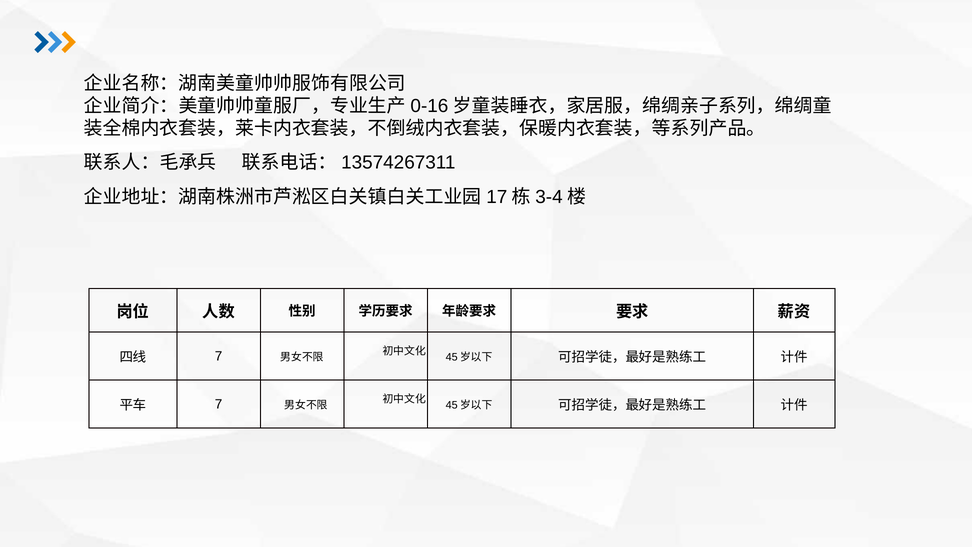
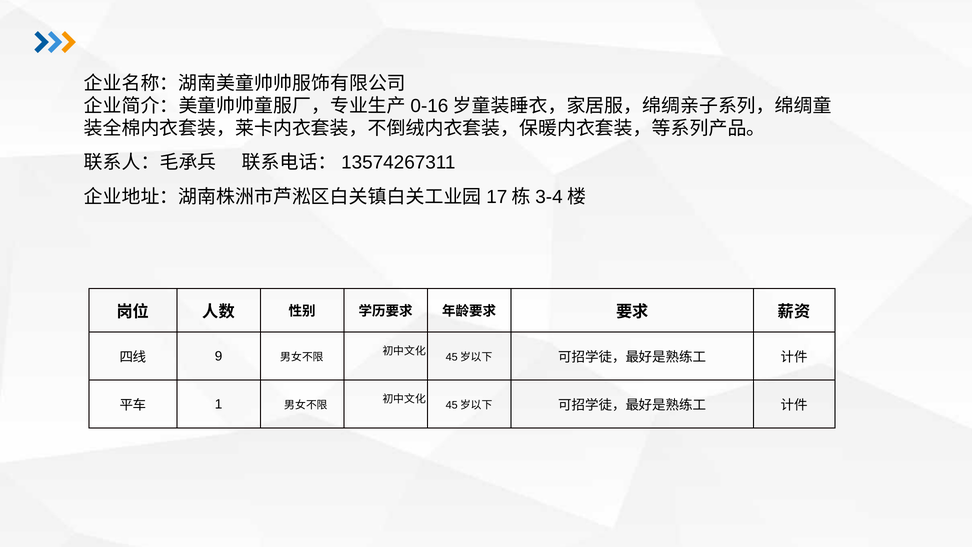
7: 7 -> 9 (219, 356)
7: 7 -> 1 (219, 404)
